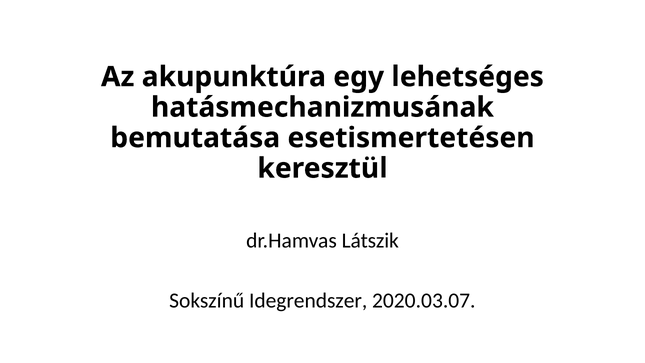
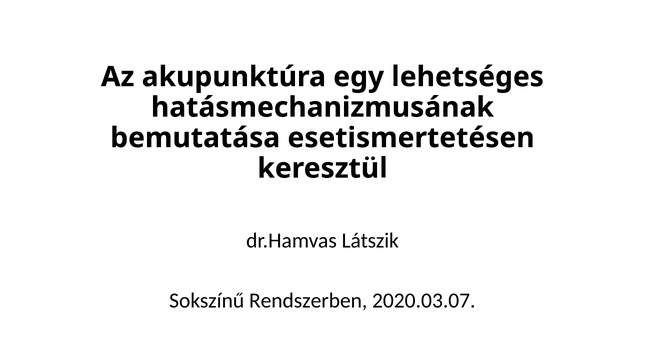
Idegrendszer: Idegrendszer -> Rendszerben (308, 300)
